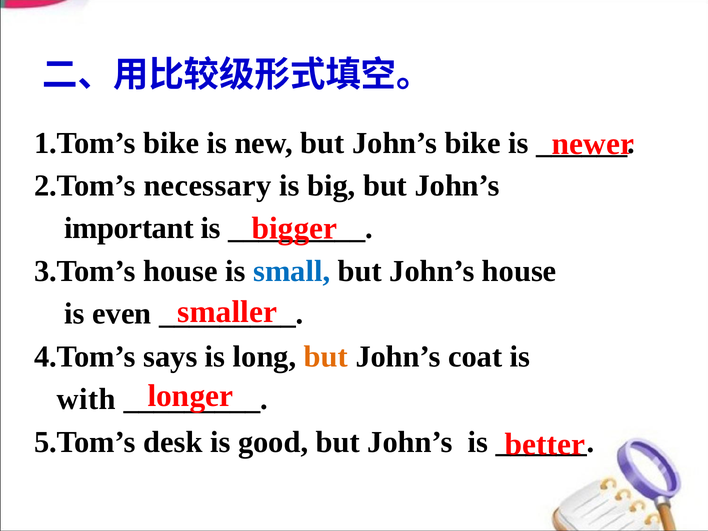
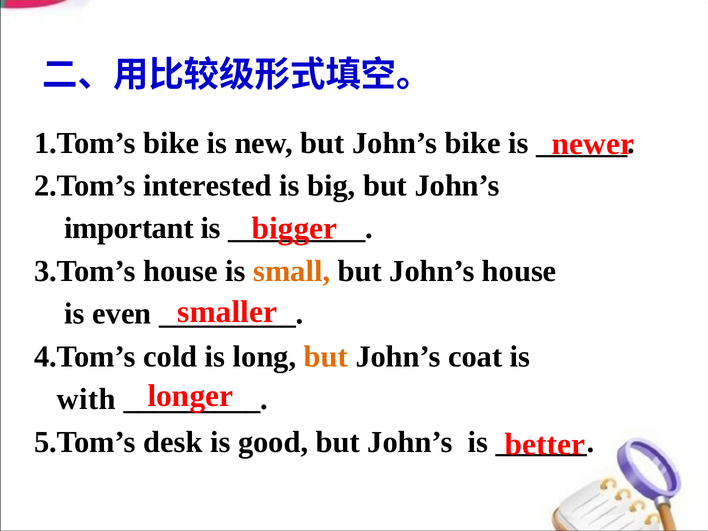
necessary: necessary -> interested (208, 186)
small colour: blue -> orange (292, 271)
says: says -> cold (170, 357)
